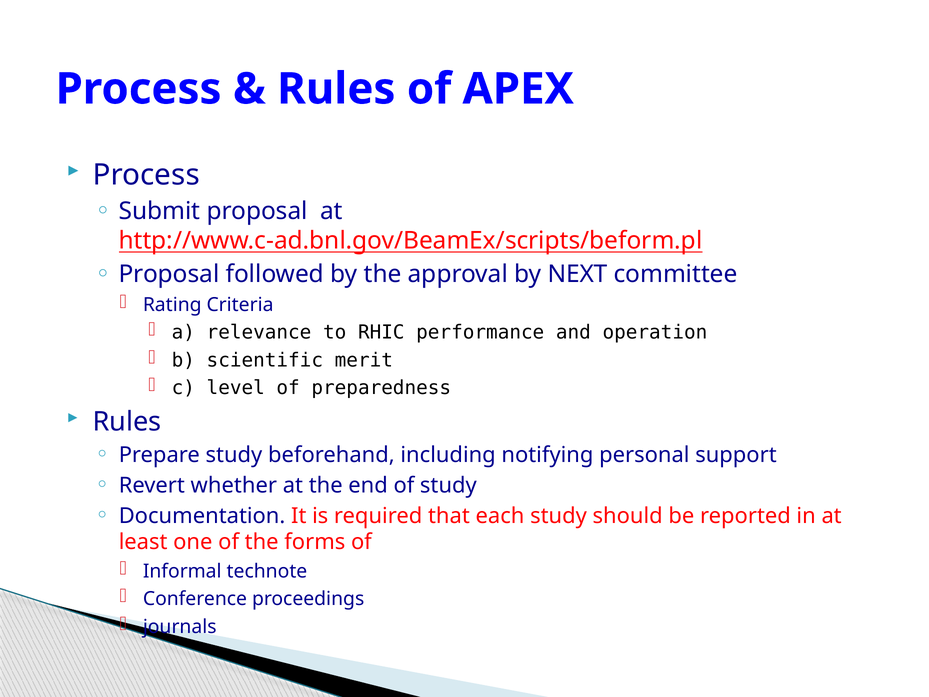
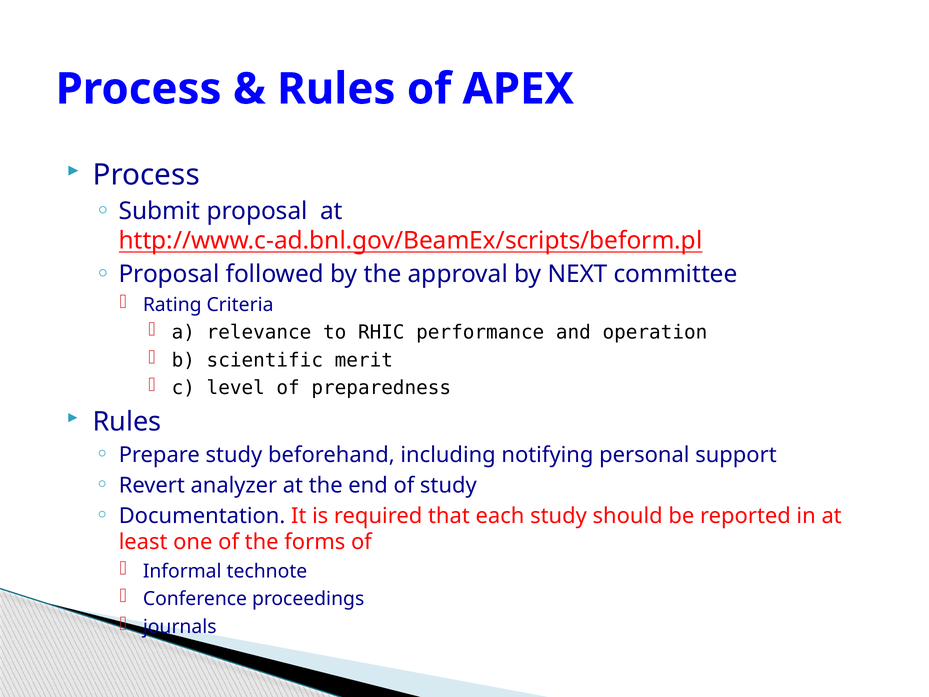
whether: whether -> analyzer (234, 485)
